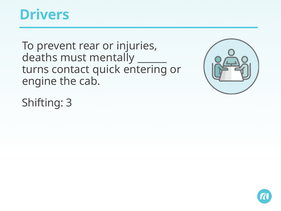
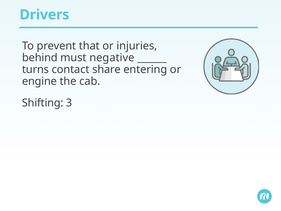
rear: rear -> that (89, 46)
deaths: deaths -> behind (40, 58)
mentally: mentally -> negative (112, 58)
quick: quick -> share (107, 69)
